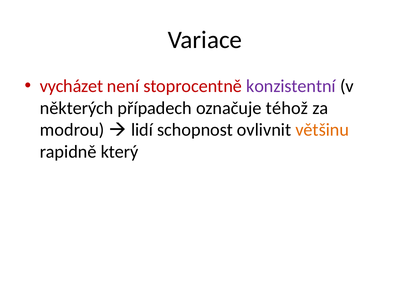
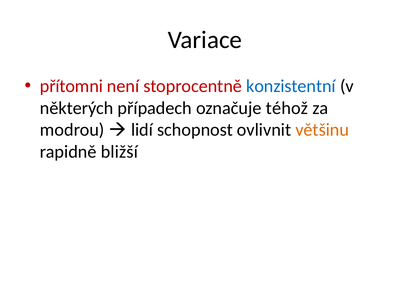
vycházet: vycházet -> přítomni (71, 86)
konzistentní colour: purple -> blue (291, 86)
který: který -> bližší (119, 152)
